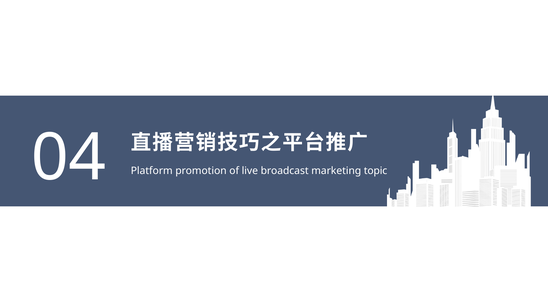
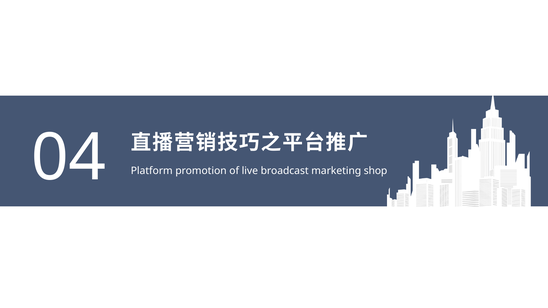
topic: topic -> shop (376, 171)
